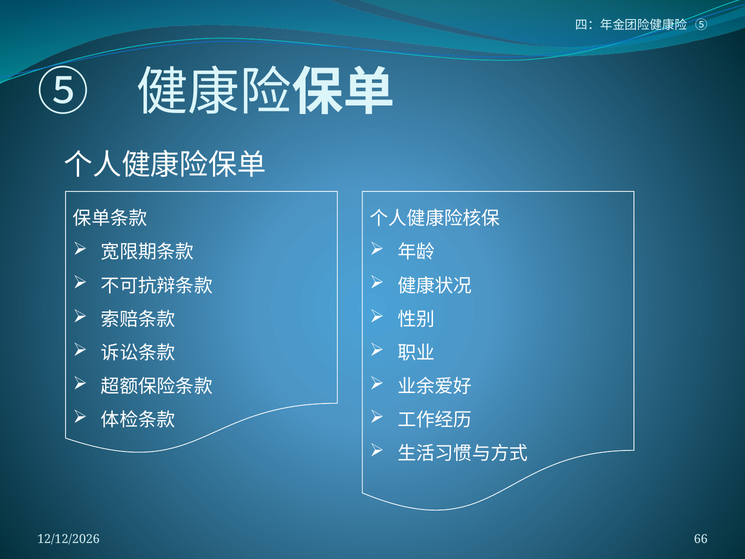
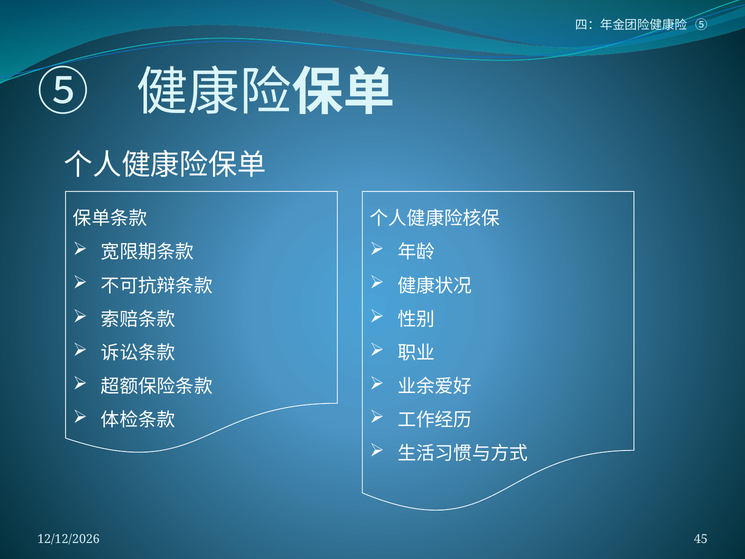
66: 66 -> 45 (701, 539)
